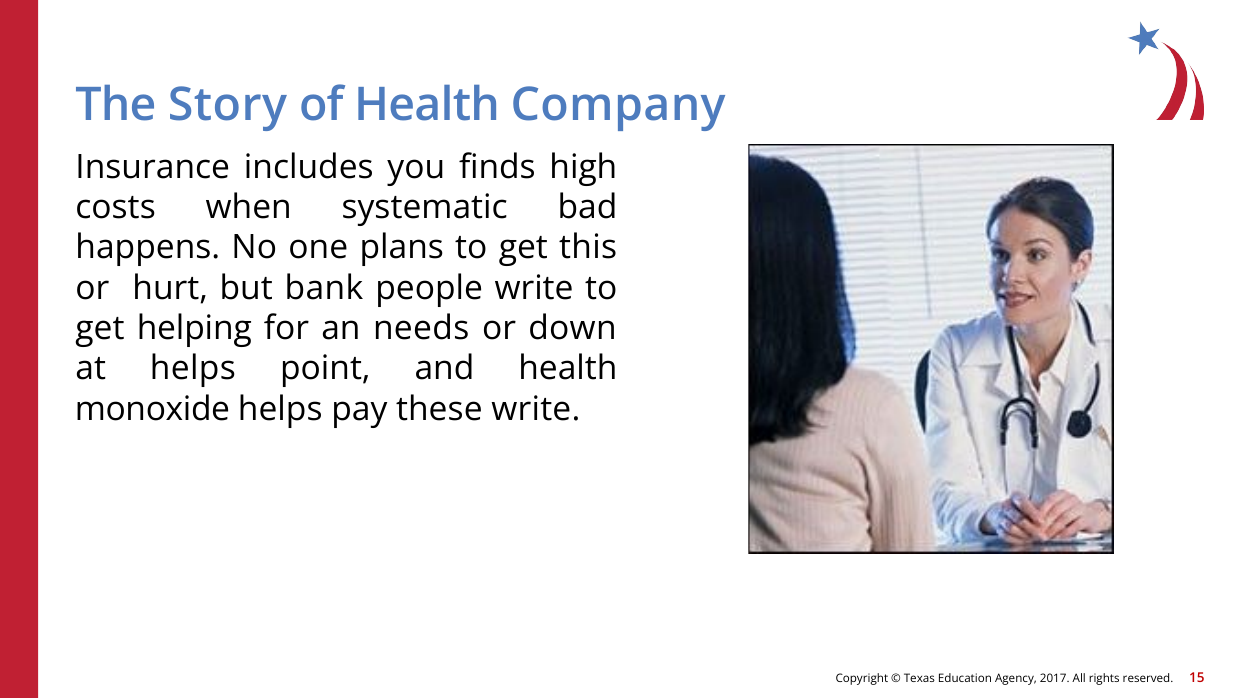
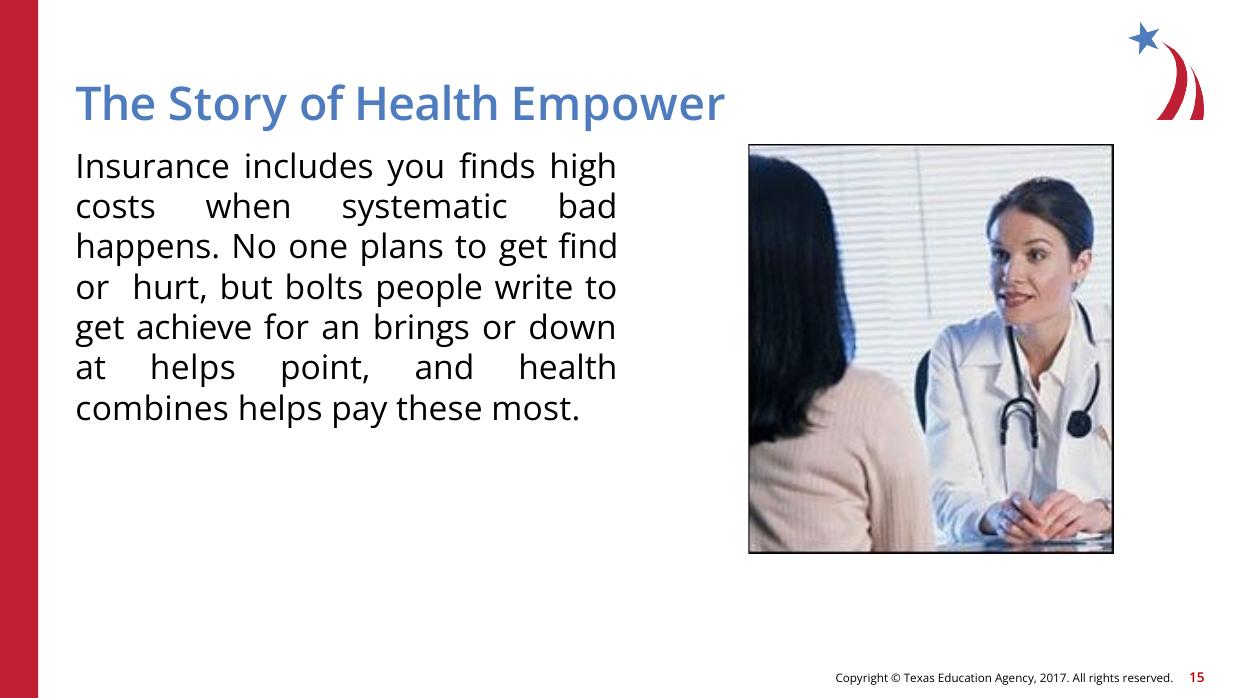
Company: Company -> Empower (618, 105)
this: this -> find (588, 248)
bank: bank -> bolts (324, 288)
helping: helping -> achieve (194, 329)
needs: needs -> brings (421, 329)
monoxide: monoxide -> combines (152, 409)
these write: write -> most (536, 409)
